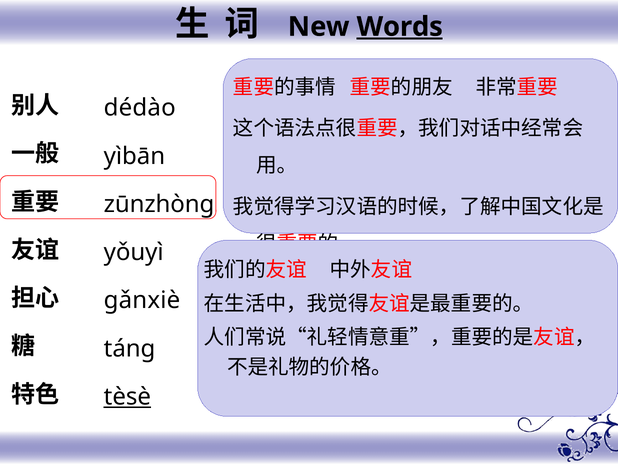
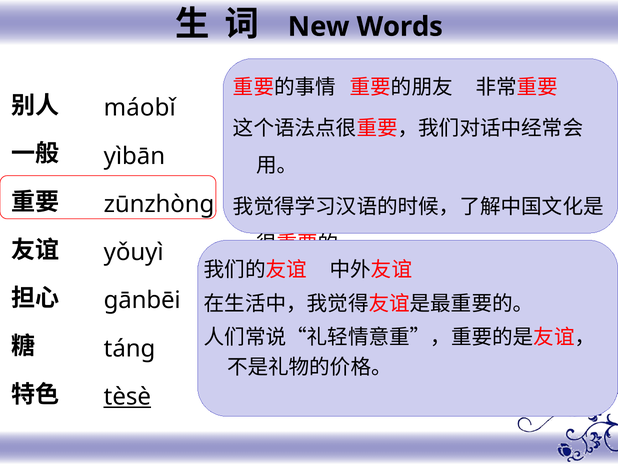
Words underline: present -> none (400, 27)
dédào: dédào -> máobǐ (140, 108)
gǎnxiè: gǎnxiè -> gānbēi (142, 300)
